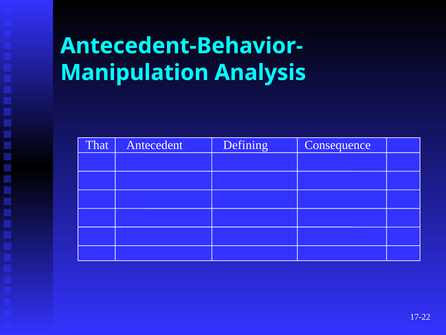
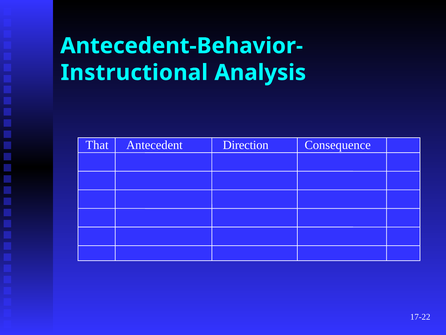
Manipulation: Manipulation -> Instructional (134, 73)
Defining: Defining -> Direction (246, 145)
